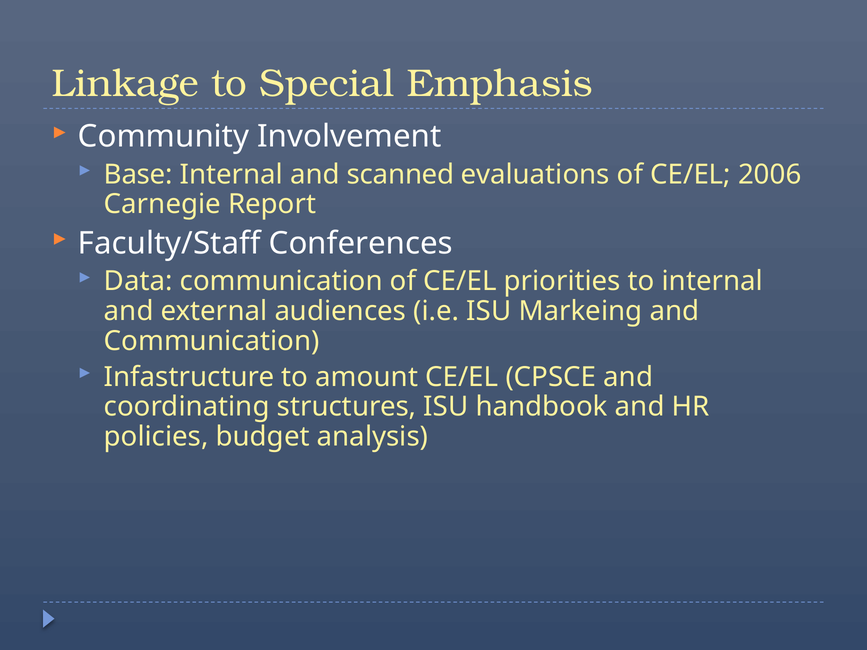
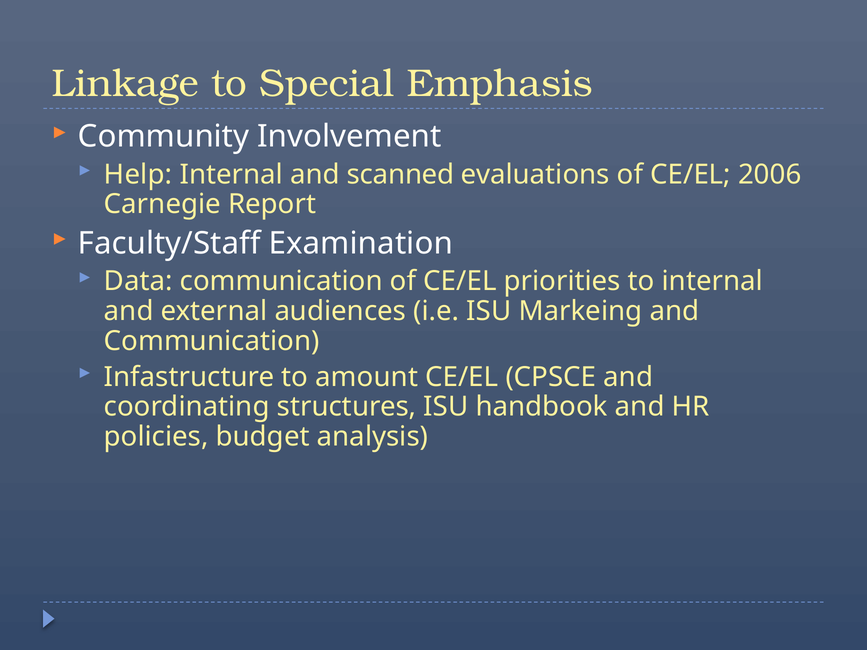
Base: Base -> Help (138, 174)
Conferences: Conferences -> Examination (361, 243)
